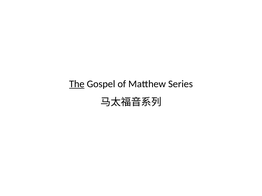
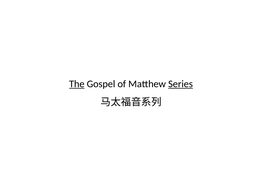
Series underline: none -> present (180, 84)
